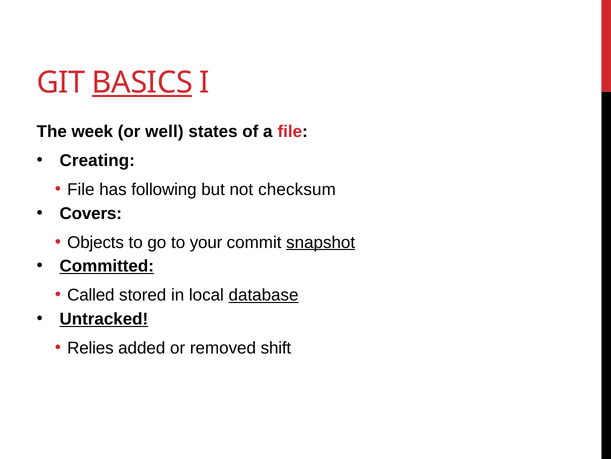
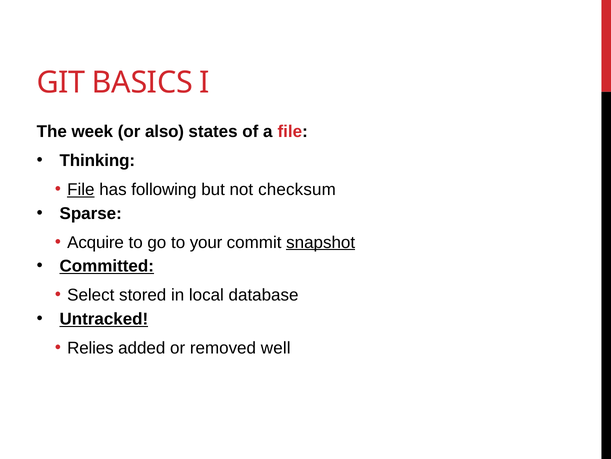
BASICS underline: present -> none (142, 83)
well: well -> also (165, 132)
Creating: Creating -> Thinking (97, 160)
File underline: none -> present (81, 189)
Covers: Covers -> Sparse (91, 213)
Objects: Objects -> Acquire (96, 242)
Called: Called -> Select (91, 295)
database underline: present -> none (264, 295)
shift: shift -> well (276, 347)
